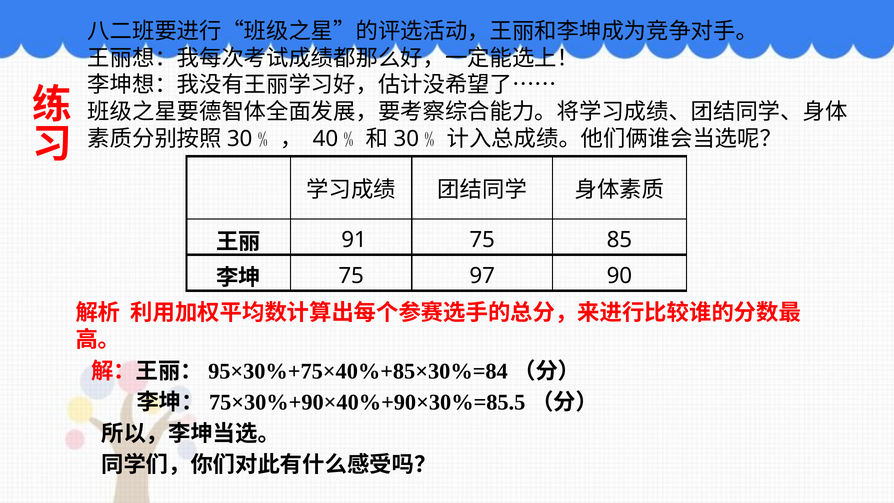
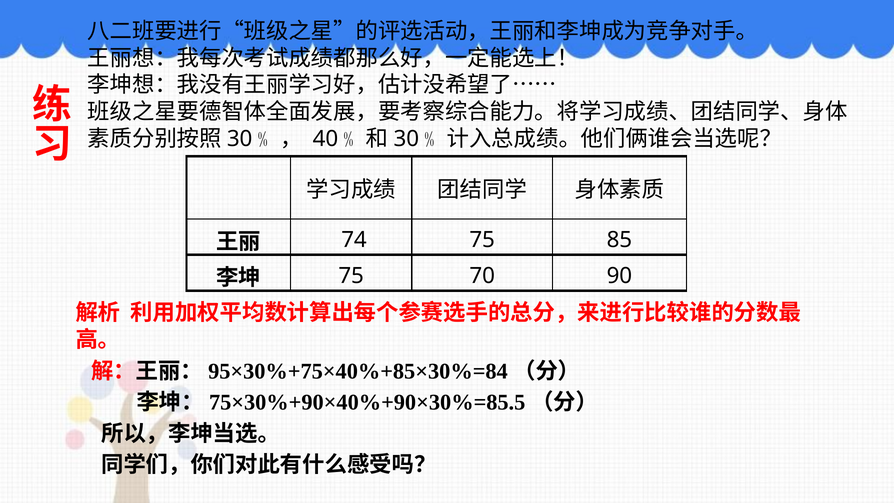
91: 91 -> 74 (354, 240)
97: 97 -> 70 (482, 276)
